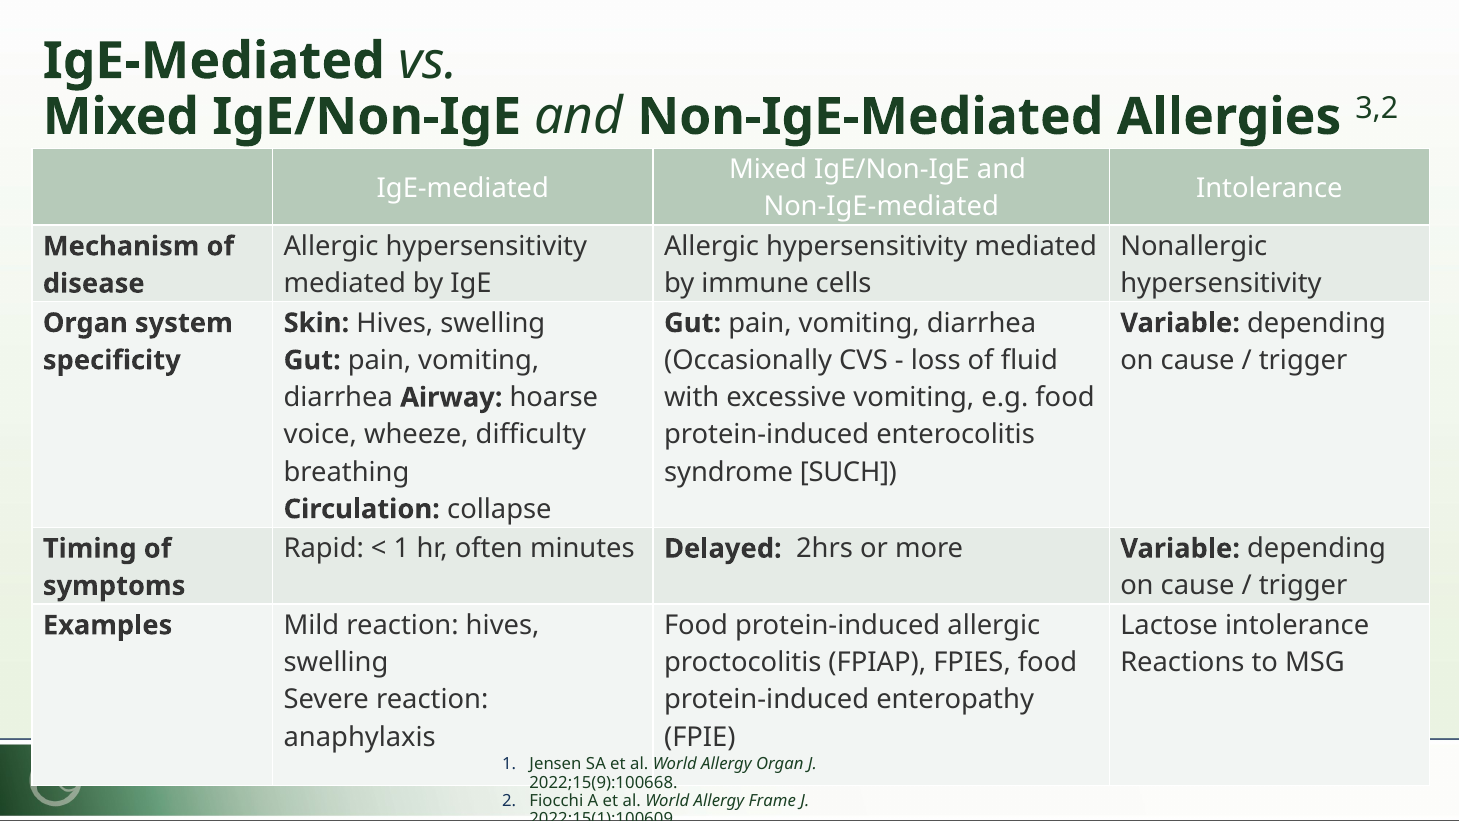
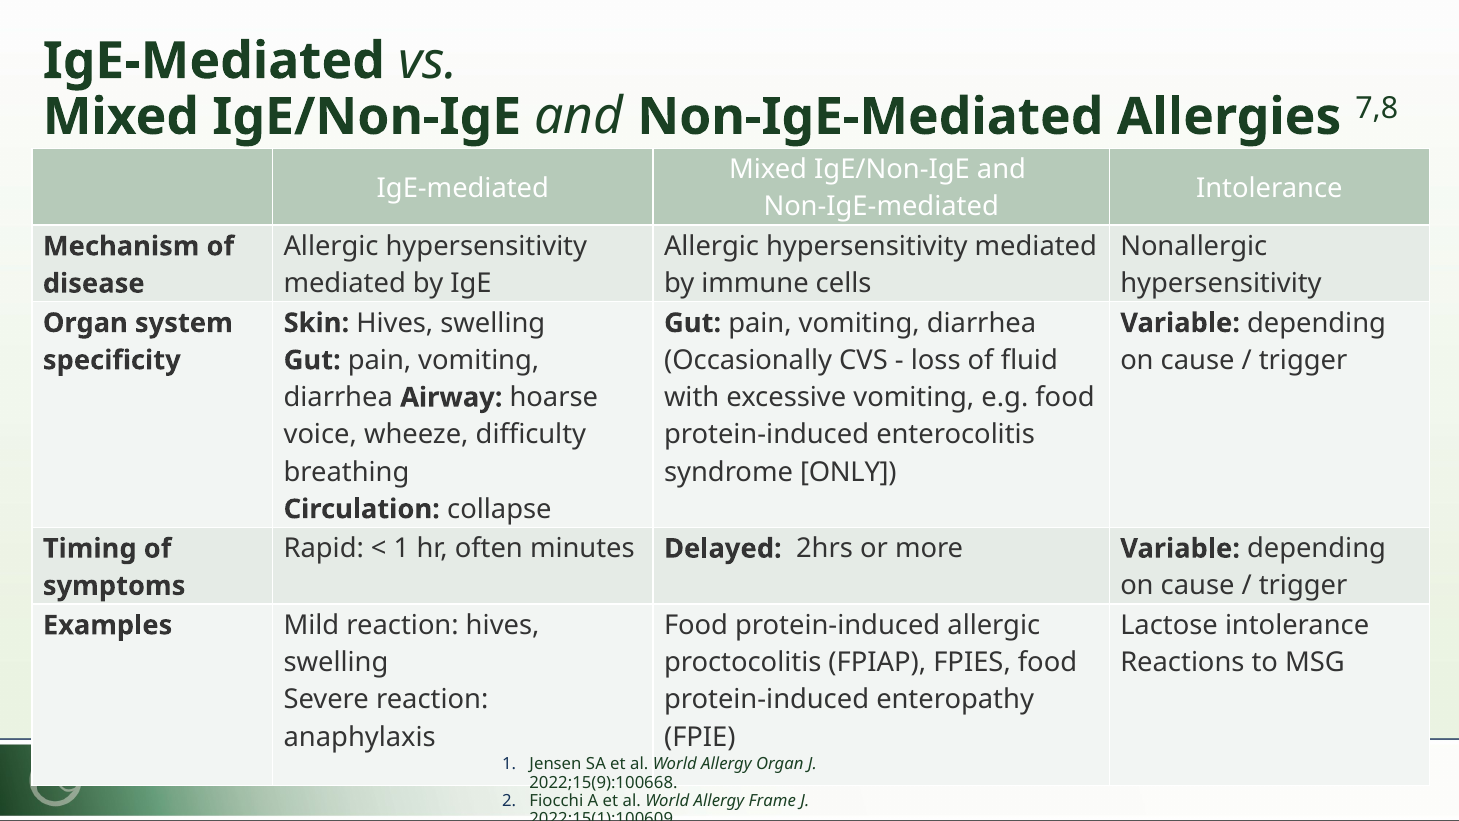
3,2: 3,2 -> 7,8 (1377, 108)
SUCH: SUCH -> ONLY (848, 472)
